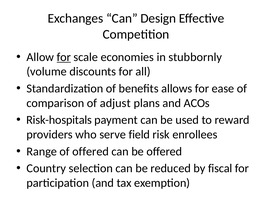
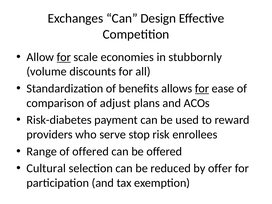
for underline: none -> present (202, 89)
Risk-hospitals: Risk-hospitals -> Risk-diabetes (59, 120)
field: field -> stop (139, 135)
Country: Country -> Cultural (46, 168)
fiscal: fiscal -> offer (220, 168)
